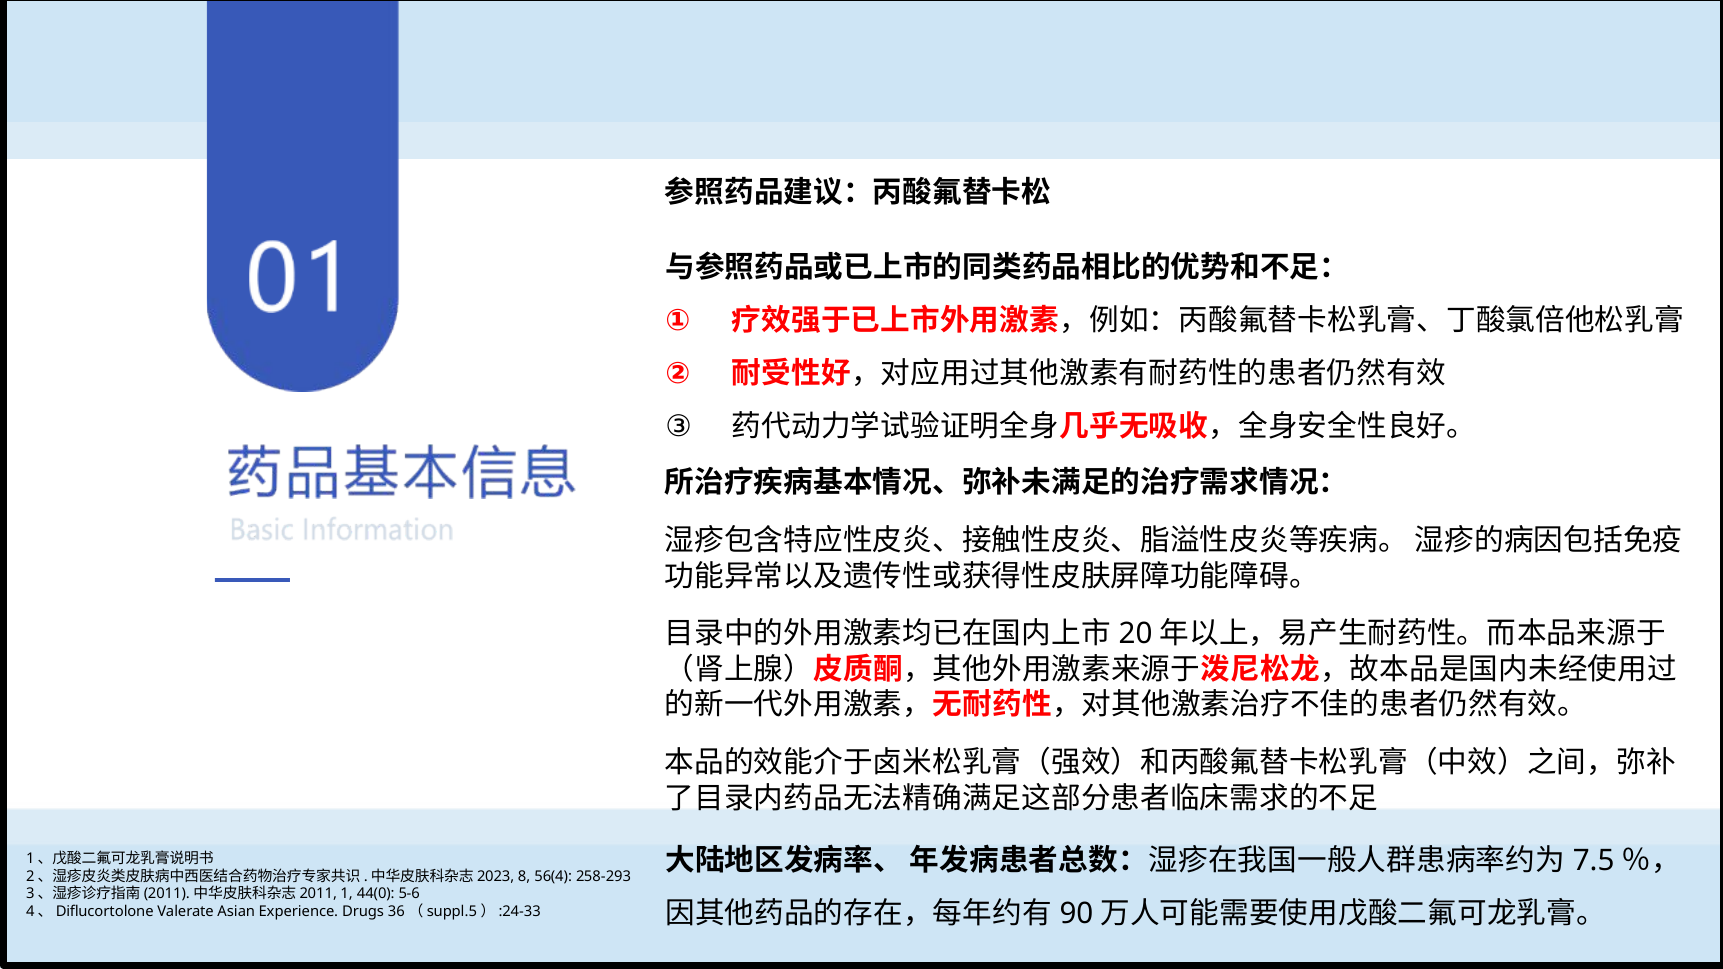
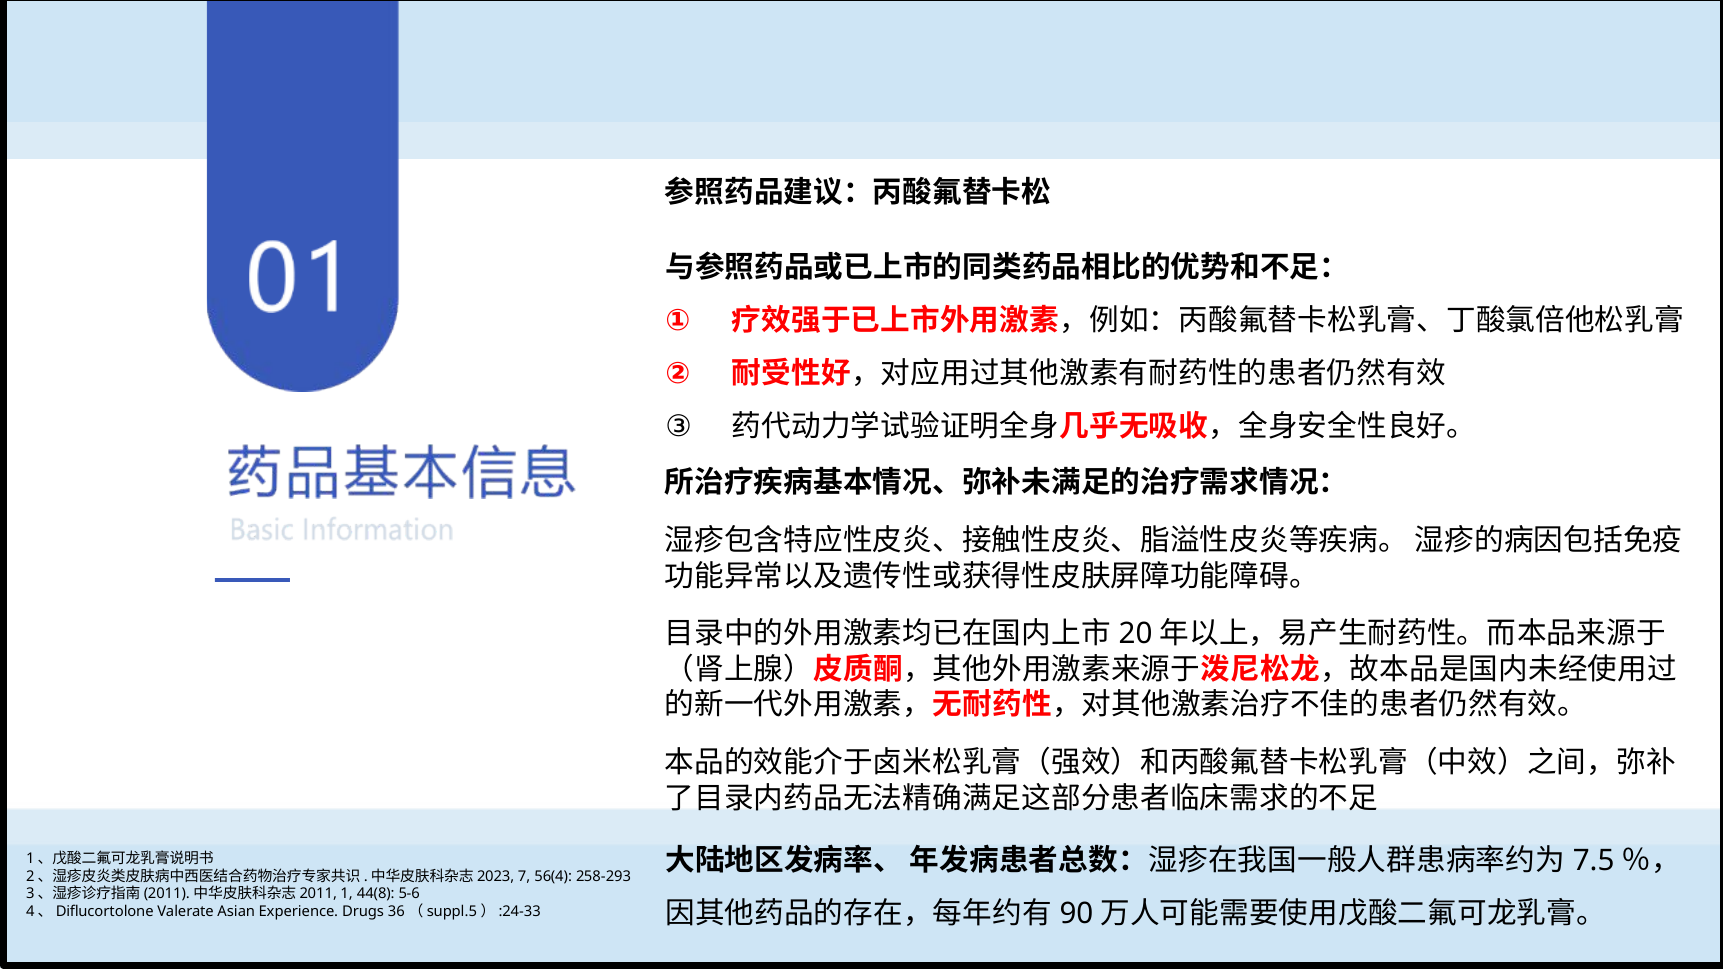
8: 8 -> 7 (524, 876)
44(0: 44(0 -> 44(8 (376, 894)
